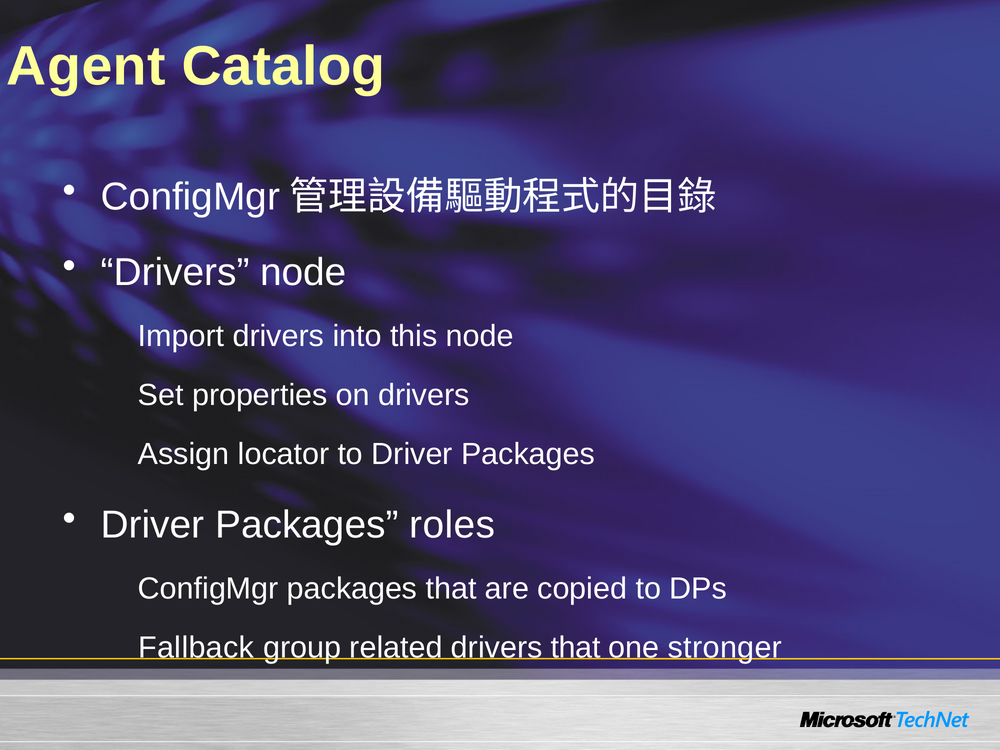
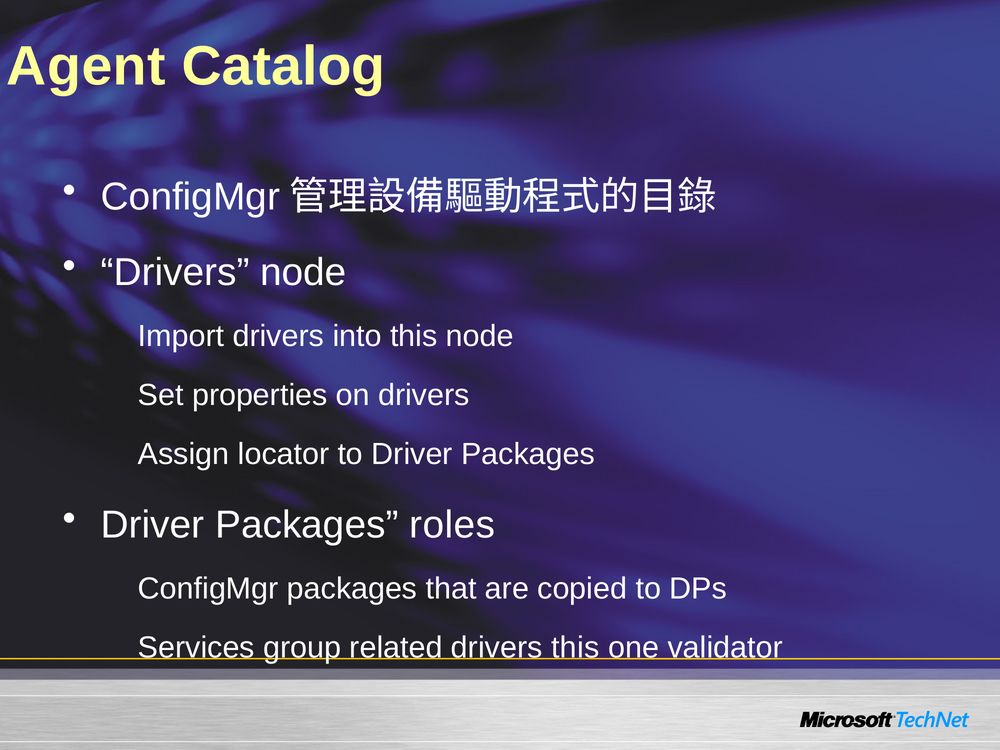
Fallback: Fallback -> Services (196, 648)
drivers that: that -> this (575, 648)
stronger: stronger -> validator (725, 648)
